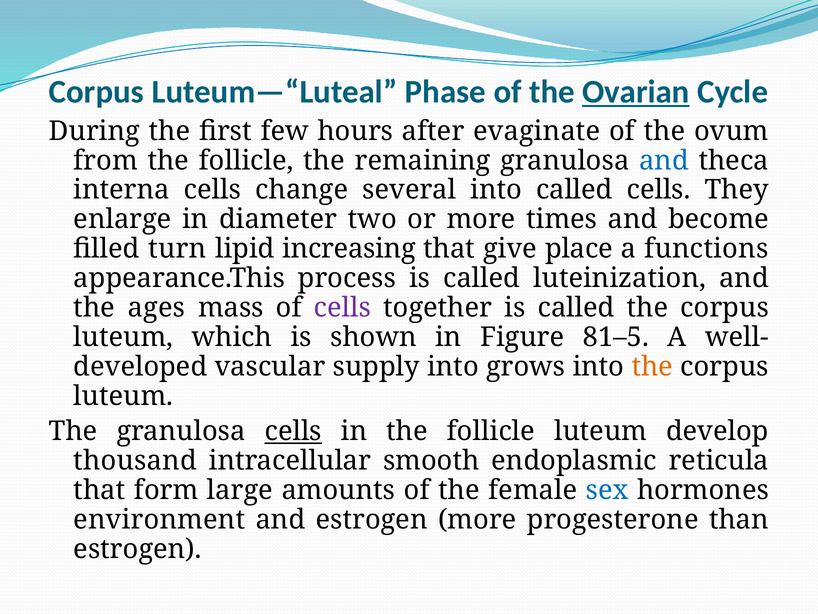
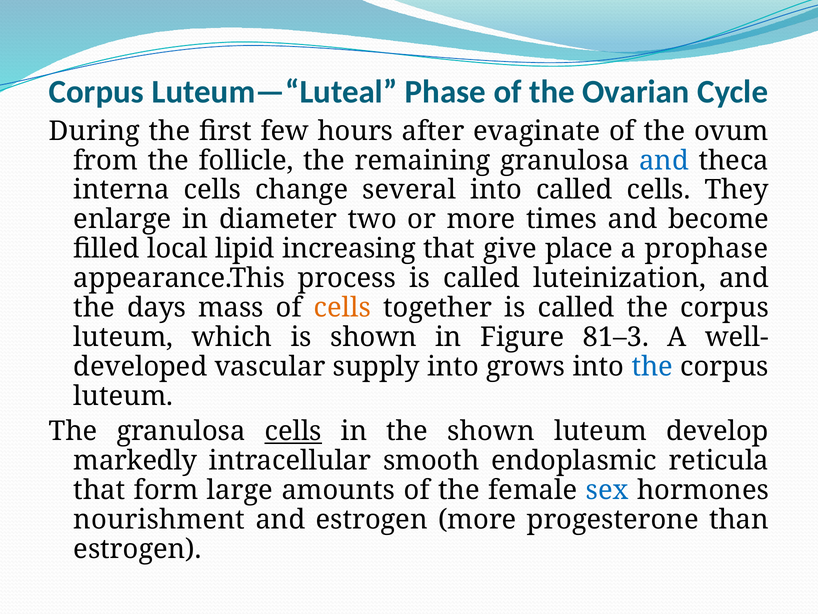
Ovarian underline: present -> none (636, 92)
turn: turn -> local (178, 249)
functions: functions -> prophase (706, 249)
ages: ages -> days (157, 308)
cells colour: purple -> orange (343, 308)
81–5: 81–5 -> 81–3 (616, 337)
the colour: orange -> blue (652, 366)
in the follicle: follicle -> shown (491, 431)
thousand: thousand -> markedly (135, 460)
environment: environment -> nourishment (159, 519)
